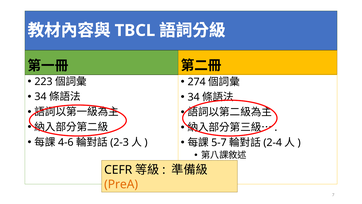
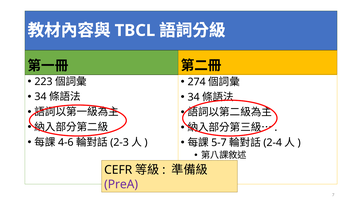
PreA colour: orange -> purple (121, 184)
